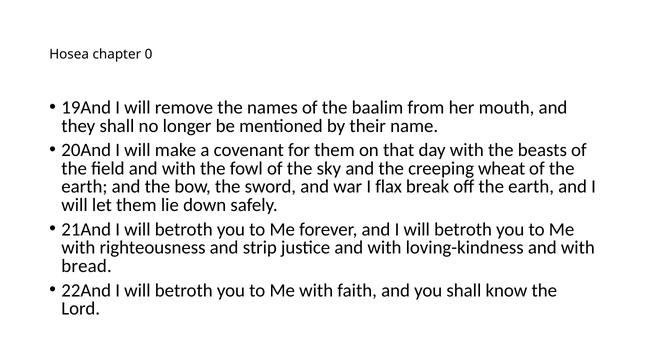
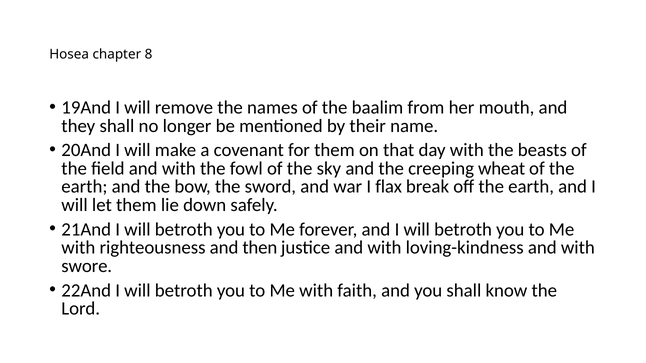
0: 0 -> 8 (149, 54)
strip: strip -> then (260, 248)
bread: bread -> swore (87, 266)
